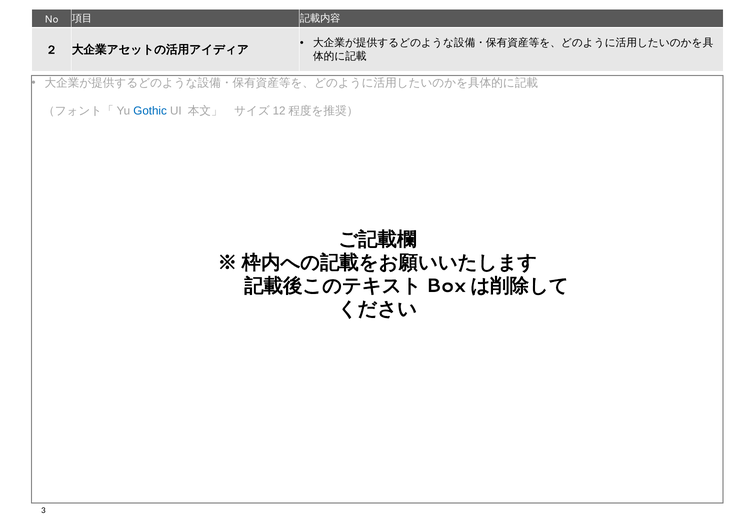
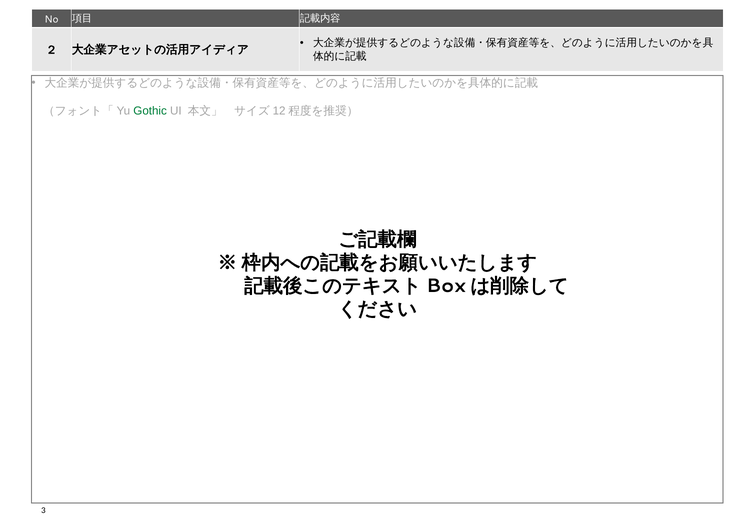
Gothic colour: blue -> green (150, 111)
